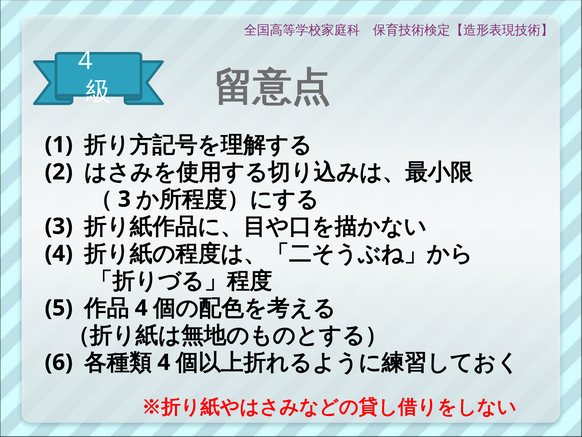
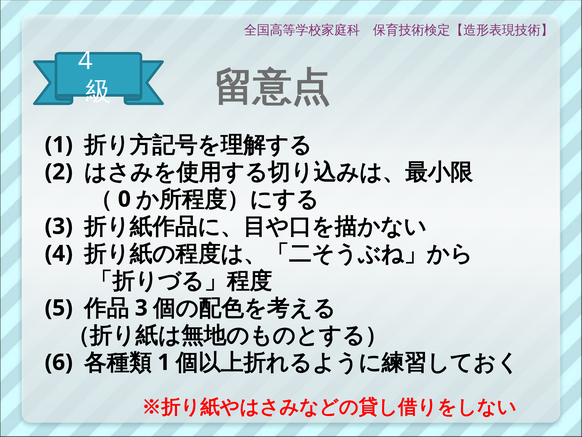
3: 3 -> 0 (124, 199)
4: 4 -> 3 (141, 308)
4: 4 -> 1 (164, 362)
